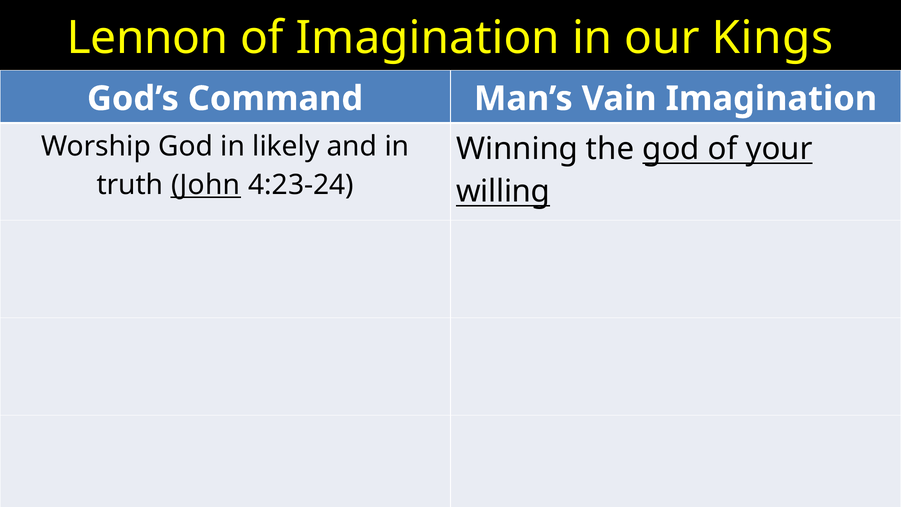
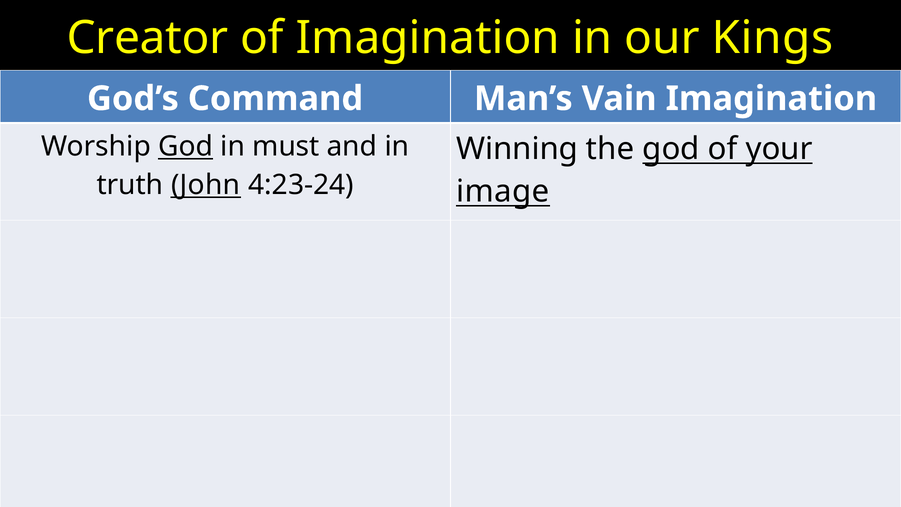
Lennon: Lennon -> Creator (147, 38)
God underline: none -> present (186, 147)
likely: likely -> must (286, 147)
willing: willing -> image (503, 191)
